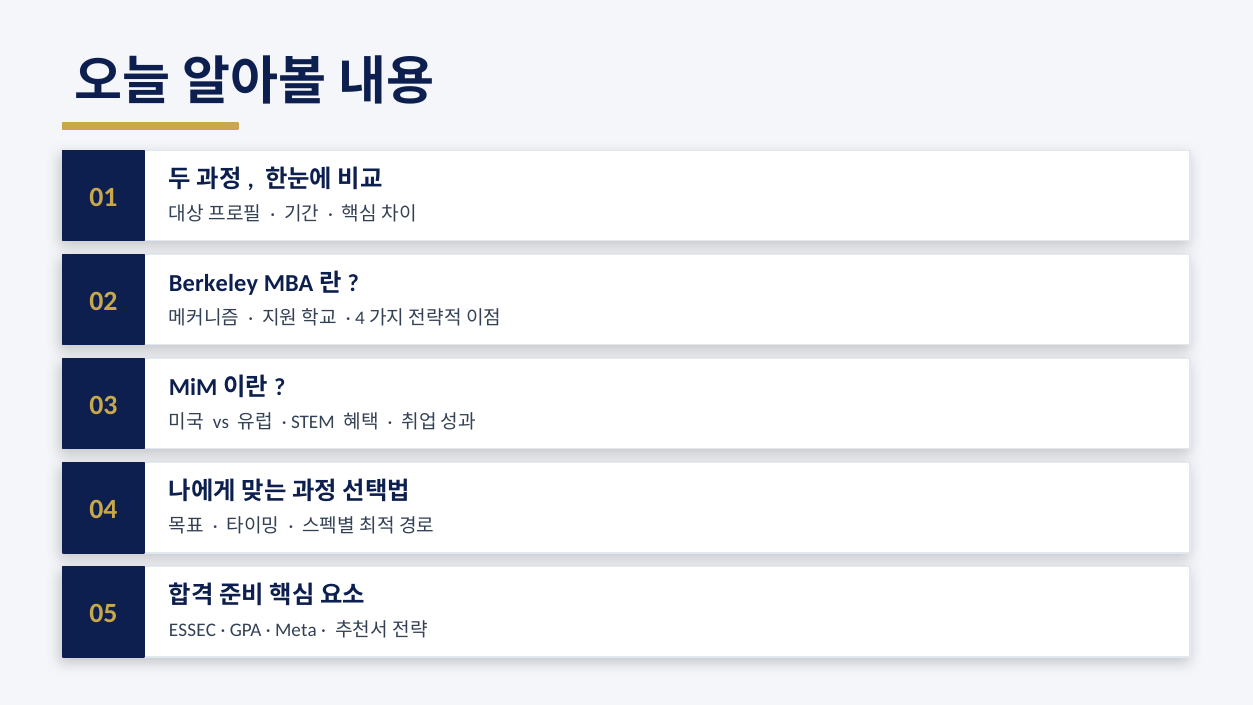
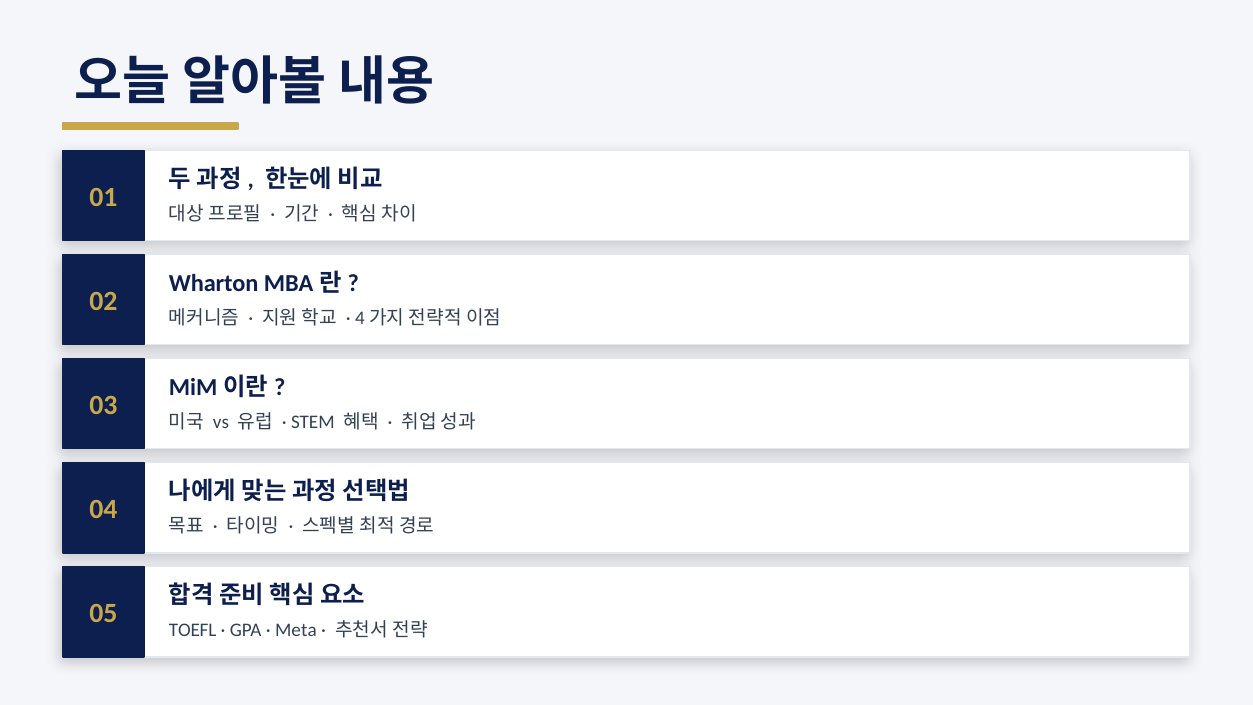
Berkeley: Berkeley -> Wharton (214, 284)
ESSEC: ESSEC -> TOEFL (193, 630)
